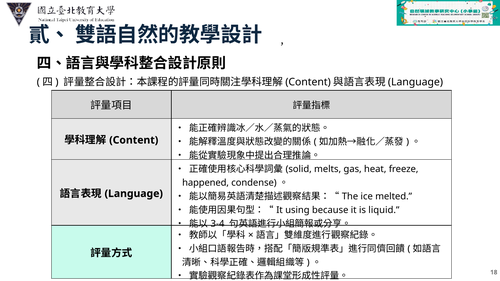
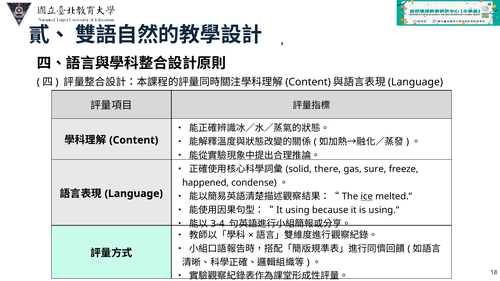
melts: melts -> there (328, 169)
heat: heat -> sure (375, 169)
ice underline: none -> present (367, 197)
is liquid: liquid -> using (384, 210)
